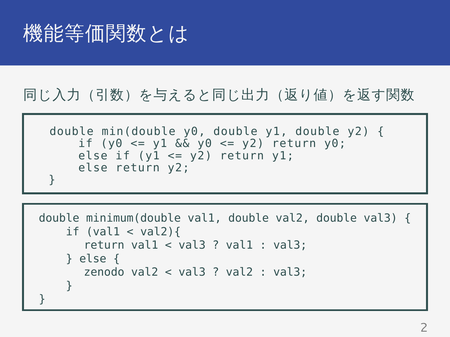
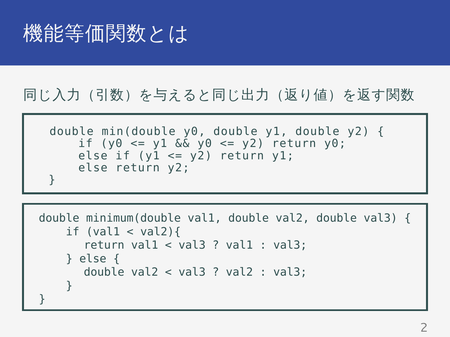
zenodo: zenodo -> double (104, 273)
